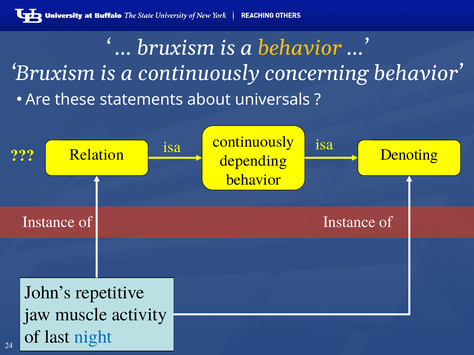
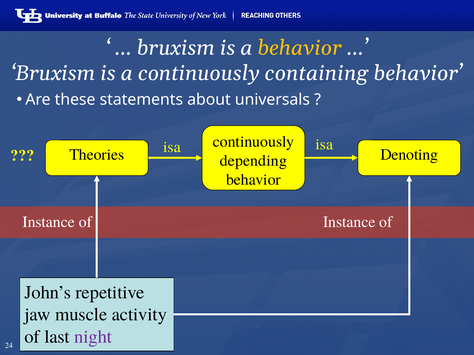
concerning: concerning -> containing (317, 73)
Relation: Relation -> Theories (97, 155)
night colour: blue -> purple (93, 337)
